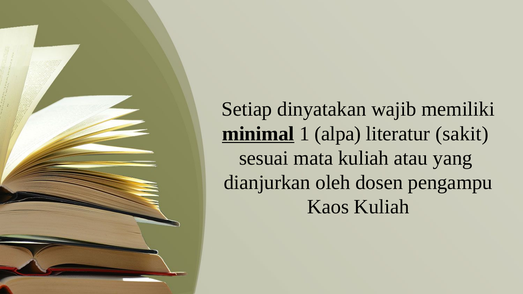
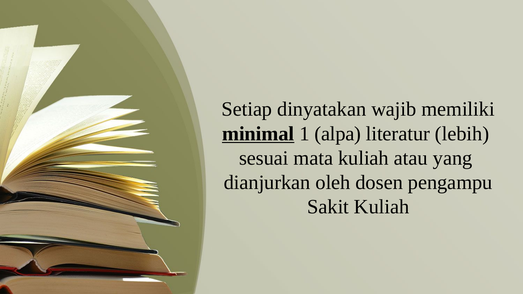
sakit: sakit -> lebih (462, 134)
Kaos: Kaos -> Sakit (328, 207)
